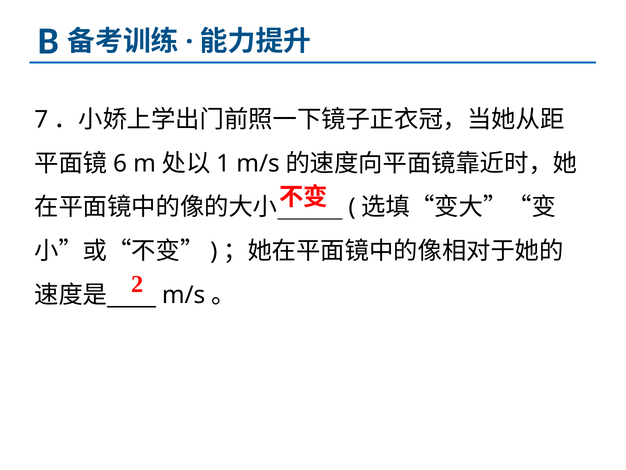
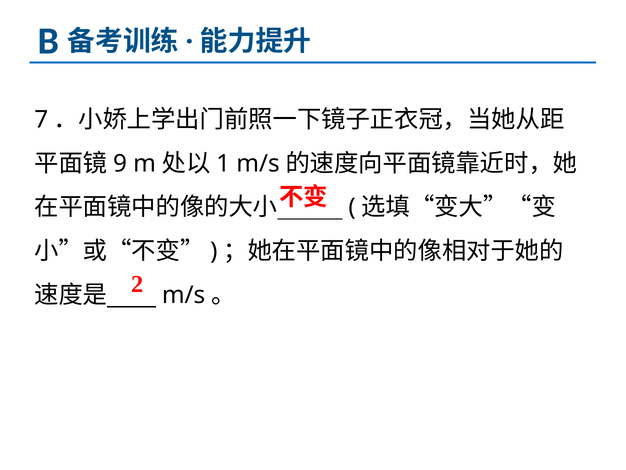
6: 6 -> 9 (120, 163)
